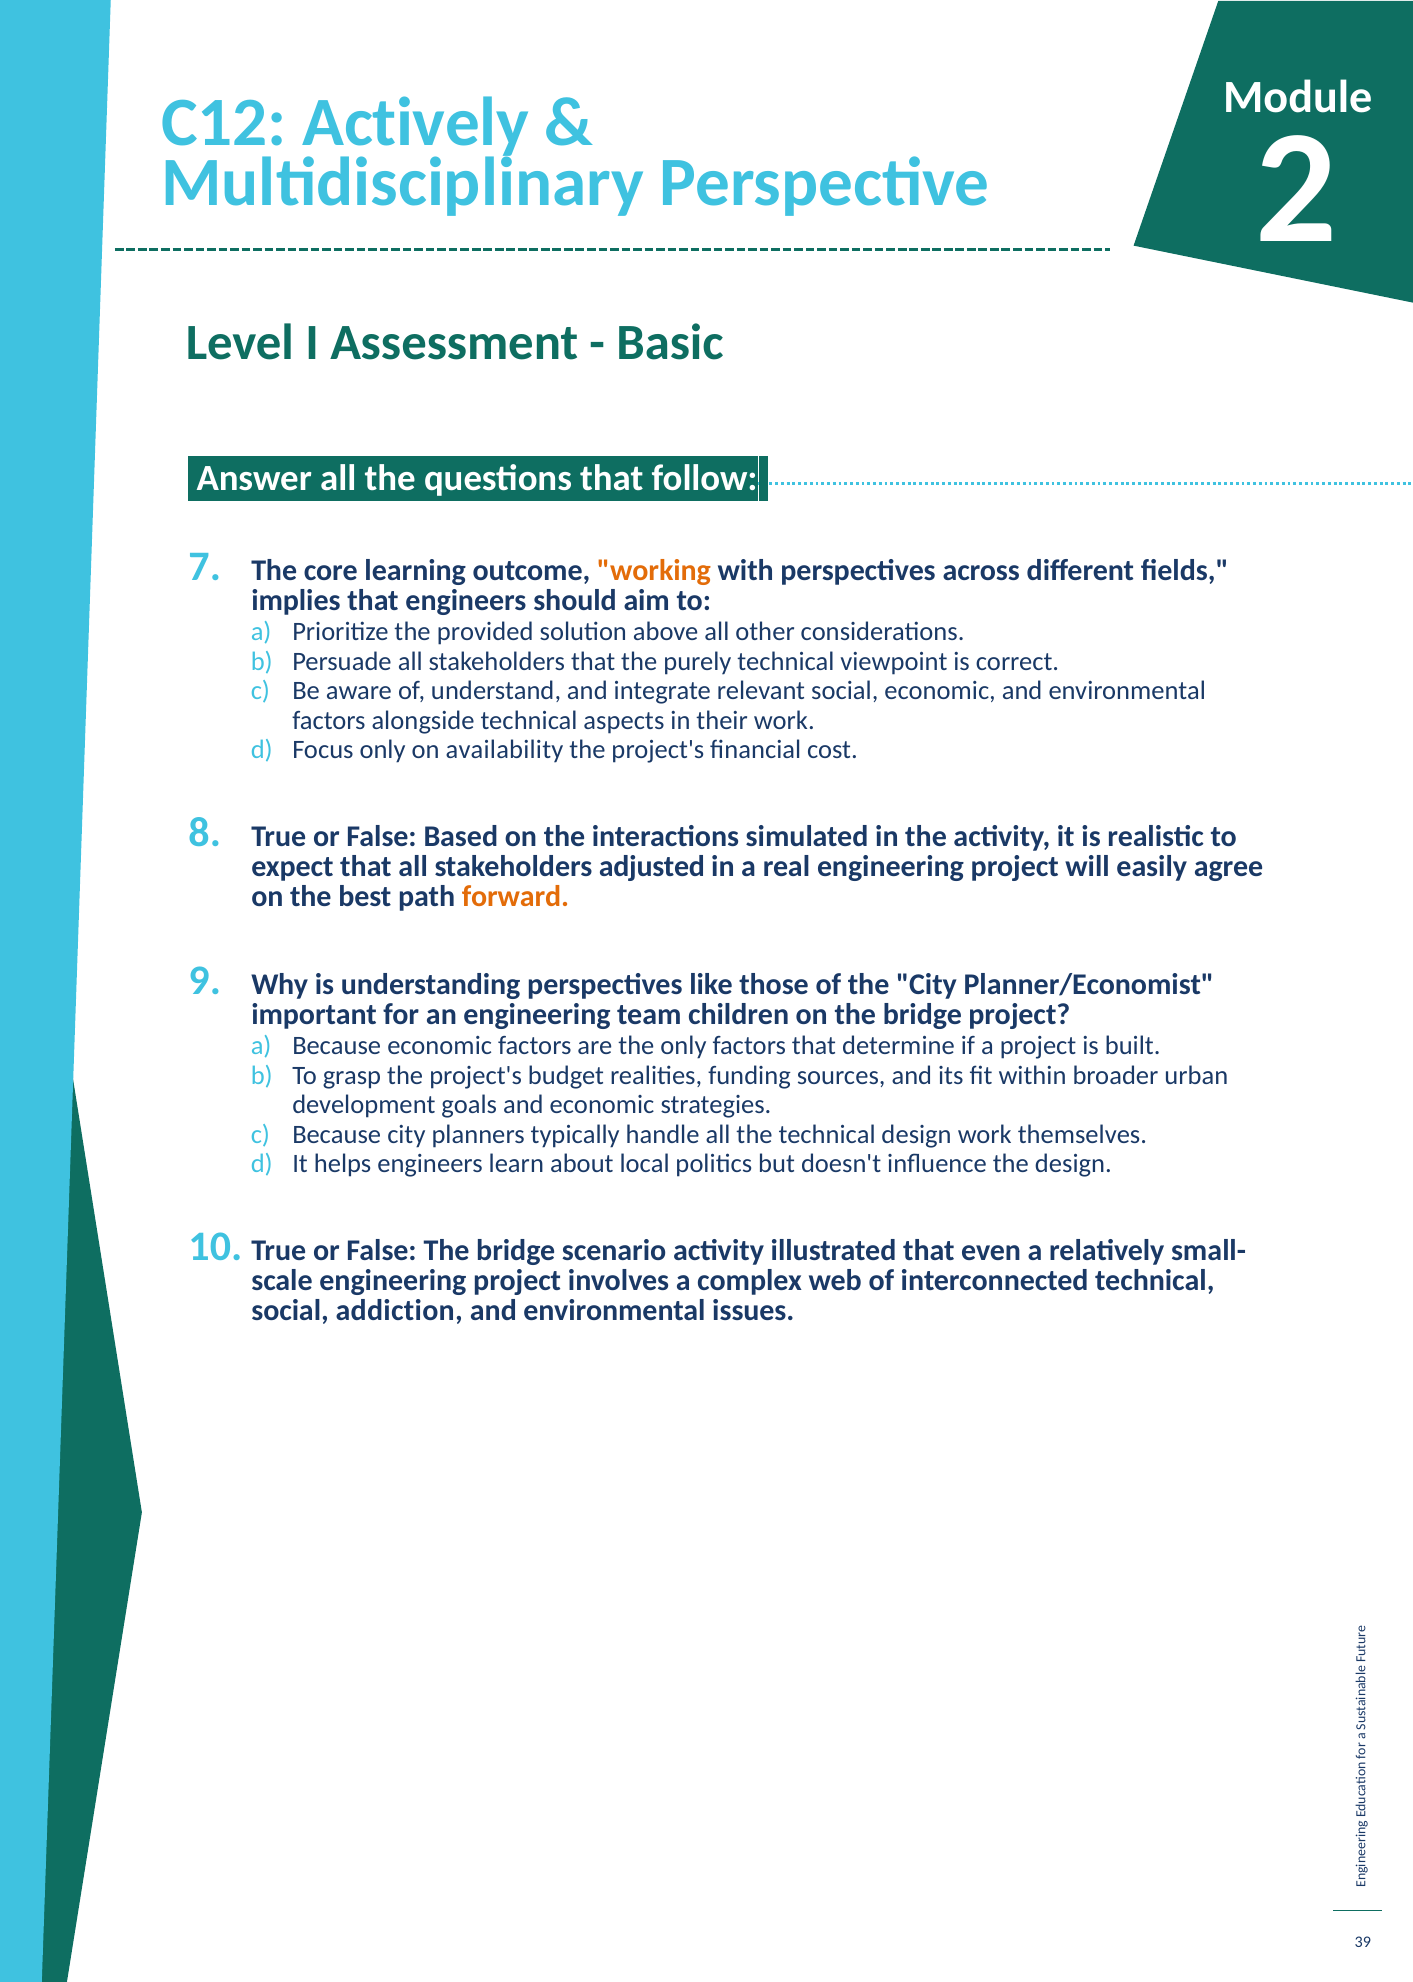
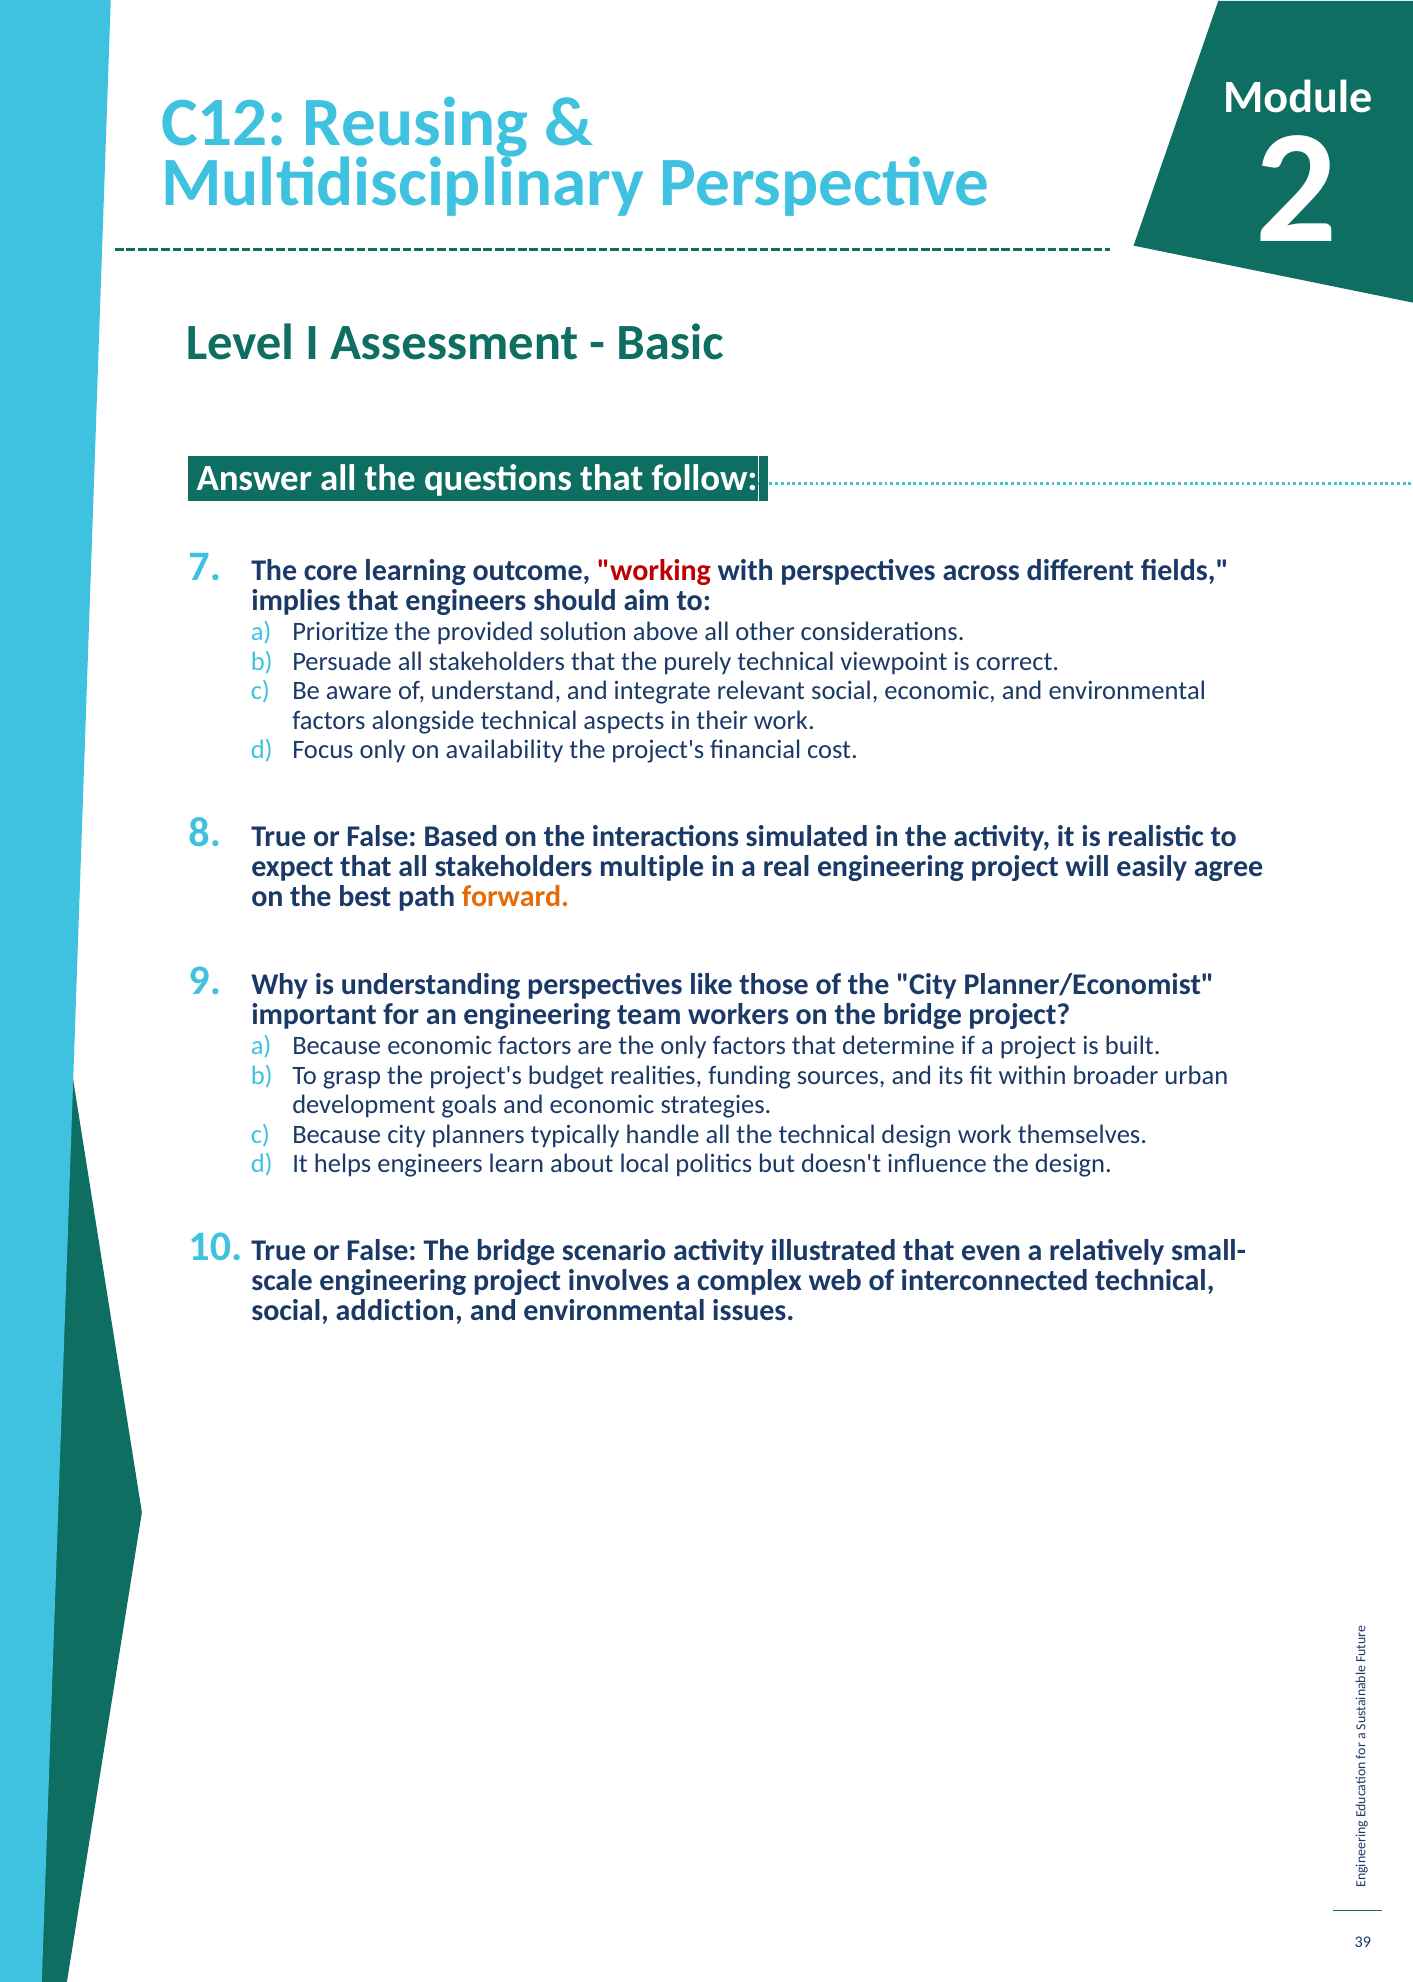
Actively: Actively -> Reusing (416, 123)
working colour: orange -> red (654, 571)
adjusted: adjusted -> multiple (652, 867)
children: children -> workers (739, 1014)
